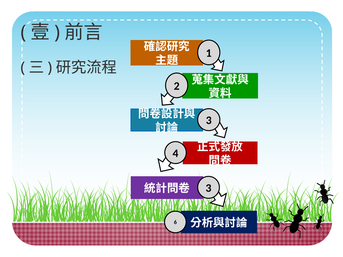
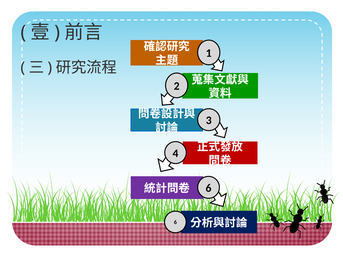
3: 3 -> 6 (209, 188)
